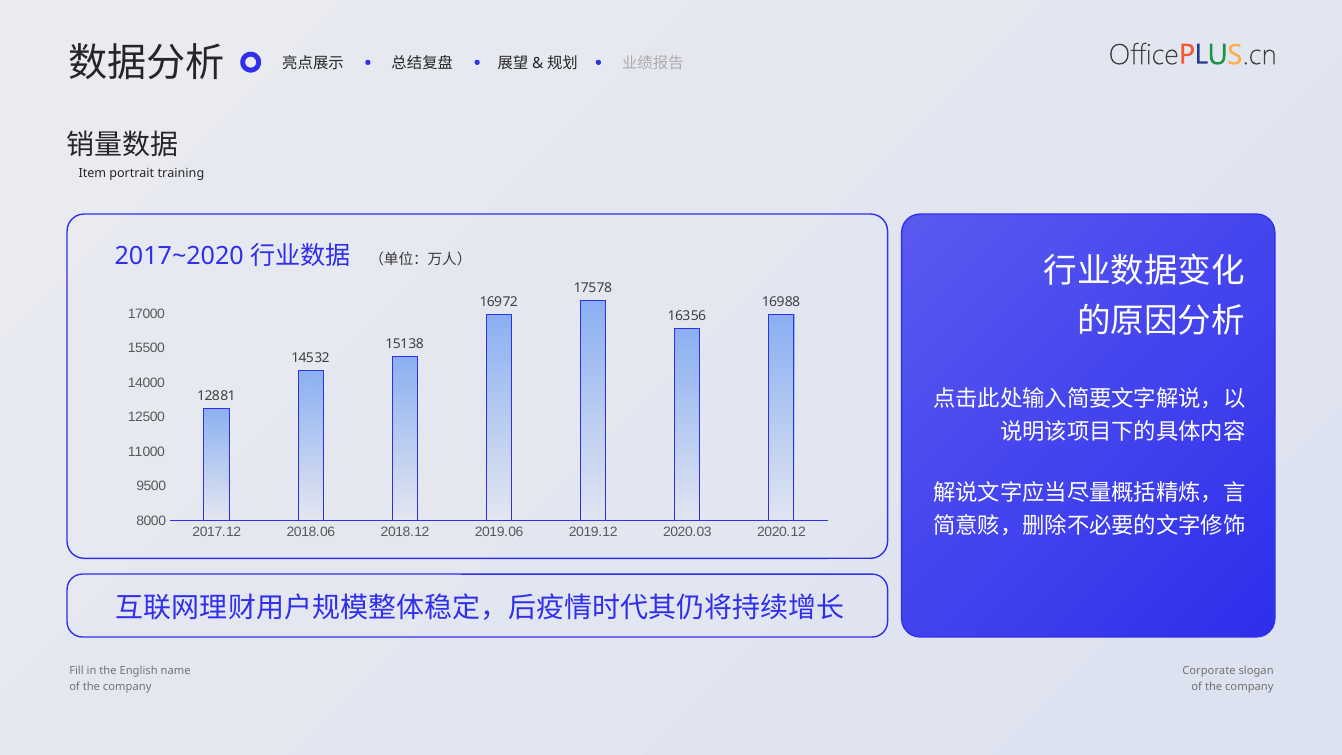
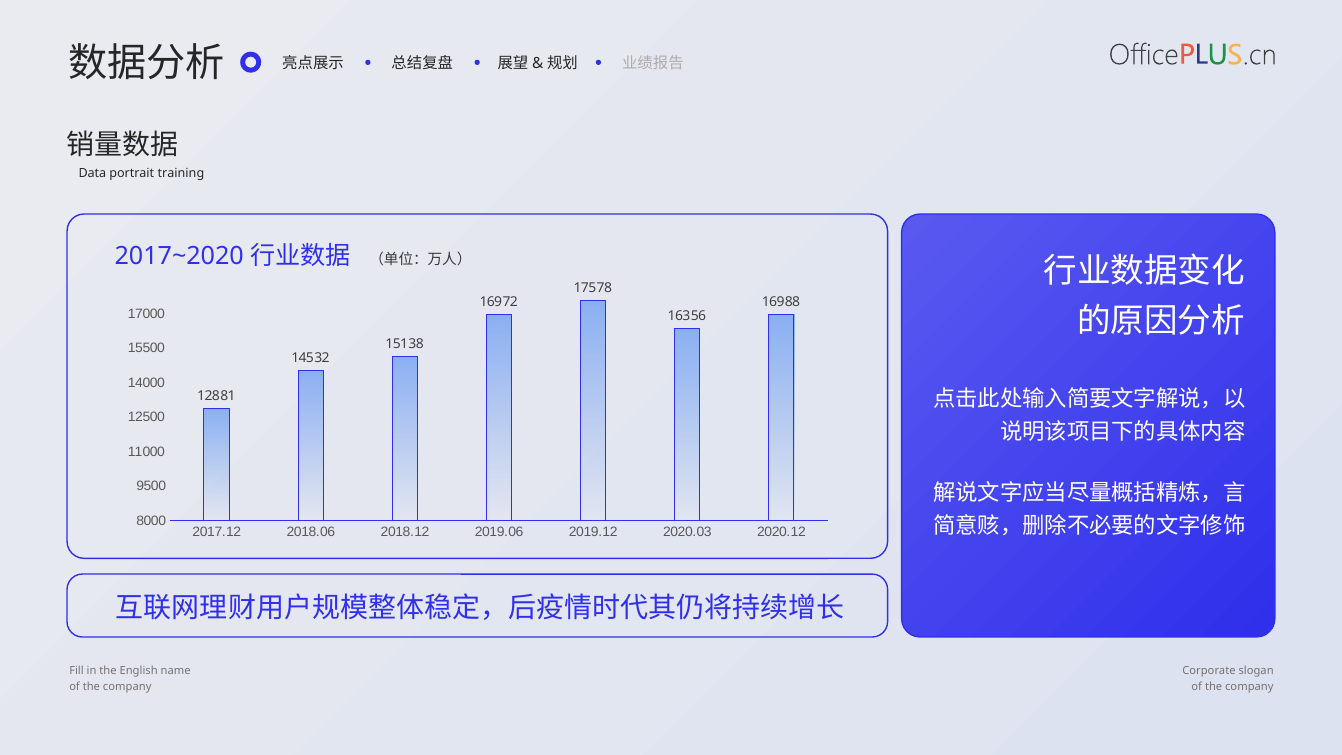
Item: Item -> Data (92, 174)
